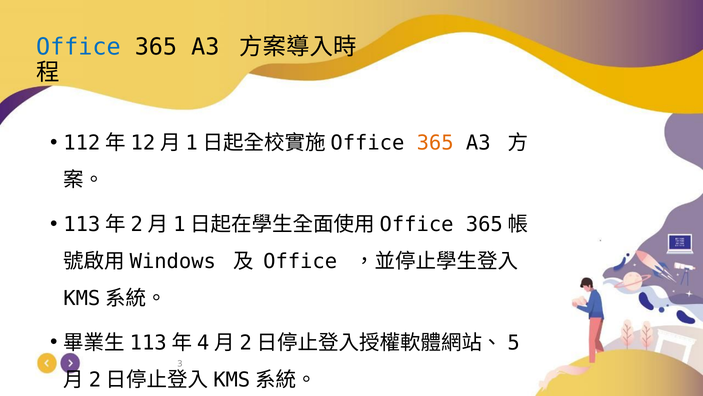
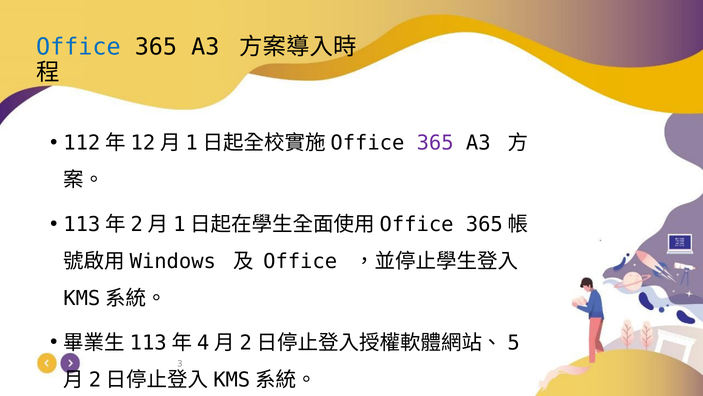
365 colour: orange -> purple (435, 143)
